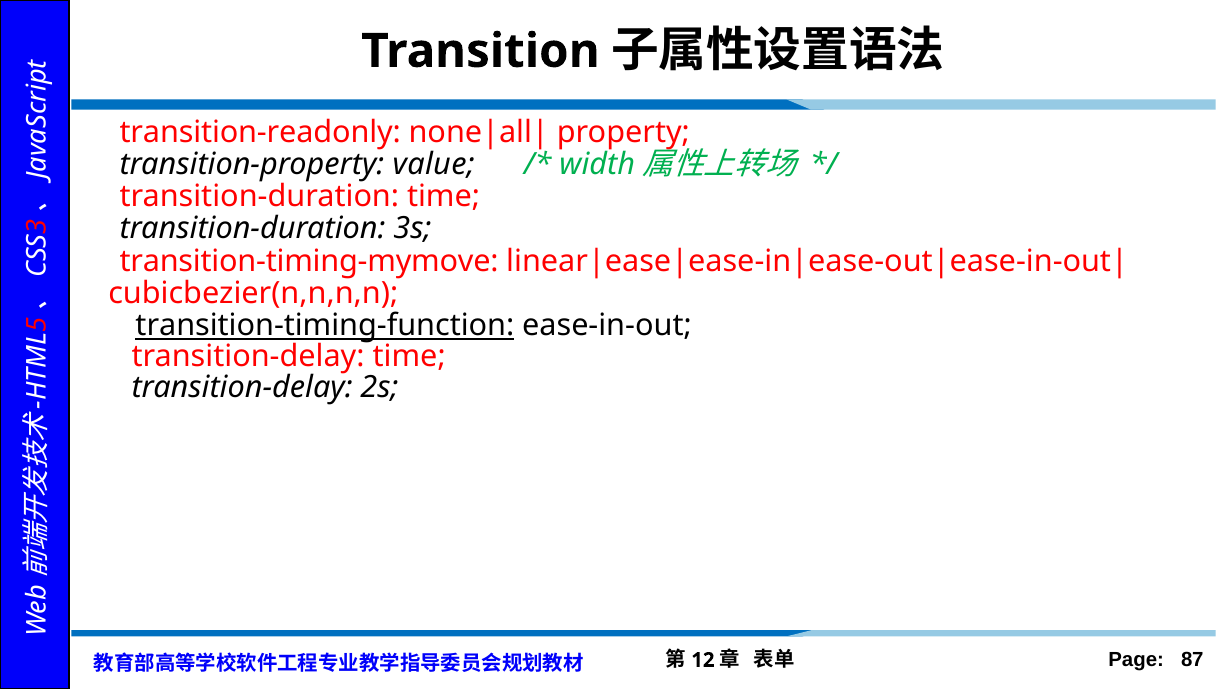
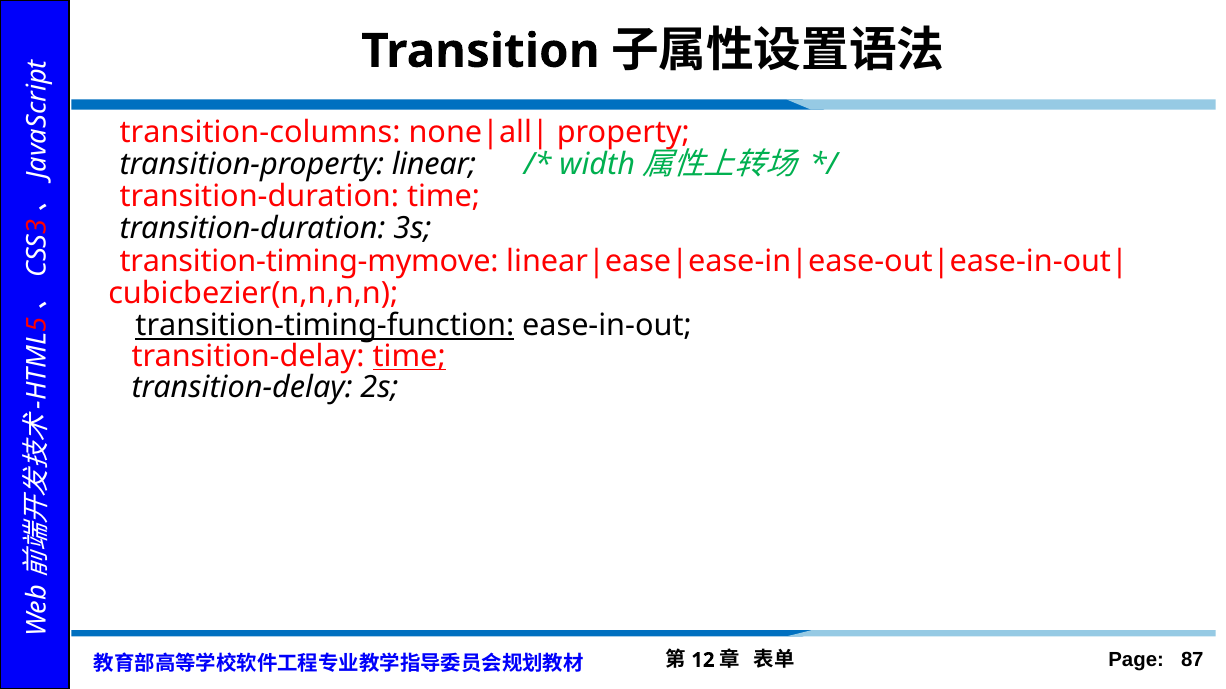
transition-readonly: transition-readonly -> transition-columns (260, 132)
value: value -> linear (434, 164)
time underline: none -> present (409, 357)
